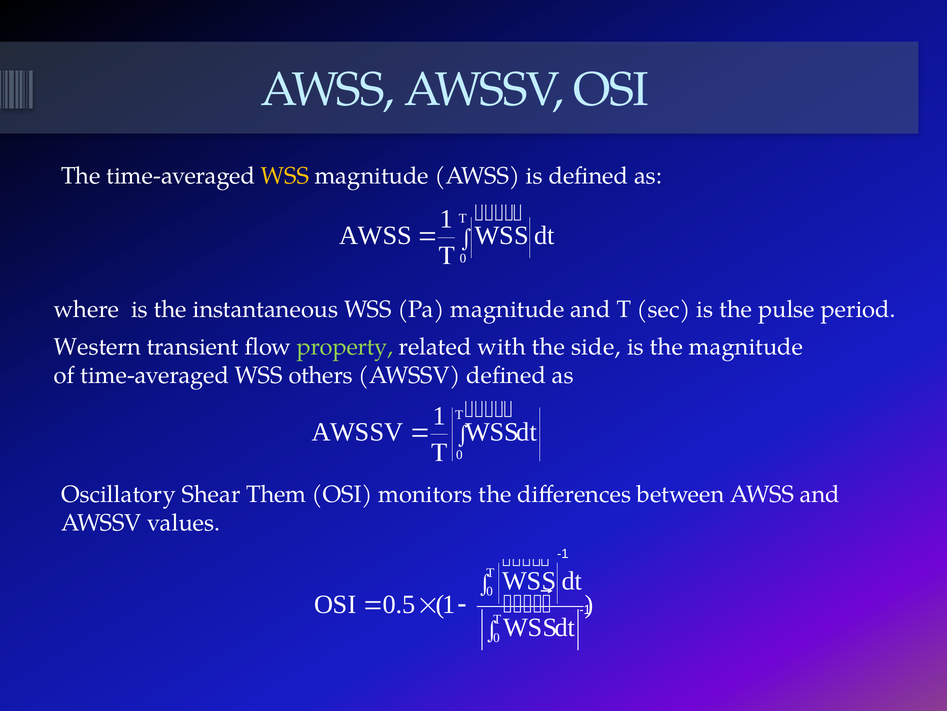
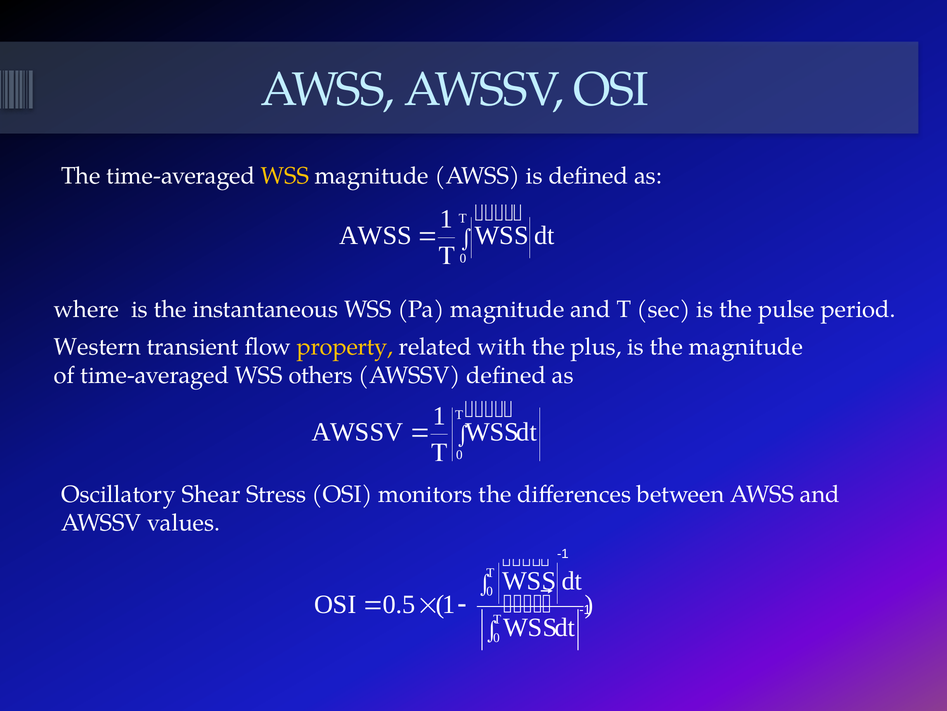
property colour: light green -> yellow (345, 346)
side: side -> plus (596, 346)
Them: Them -> Stress (276, 494)
